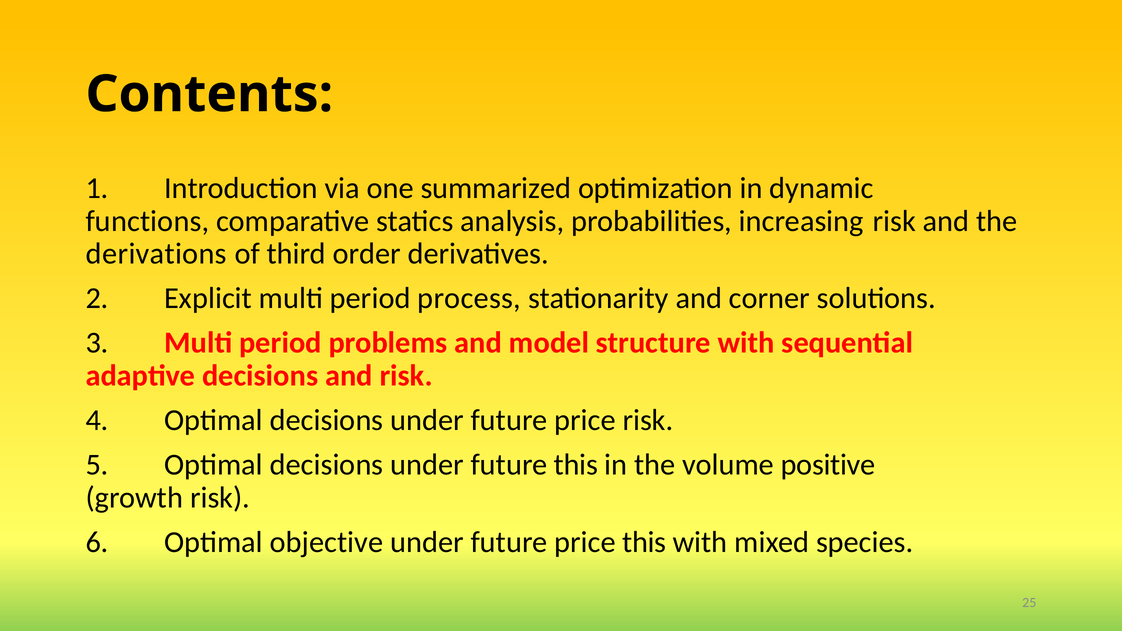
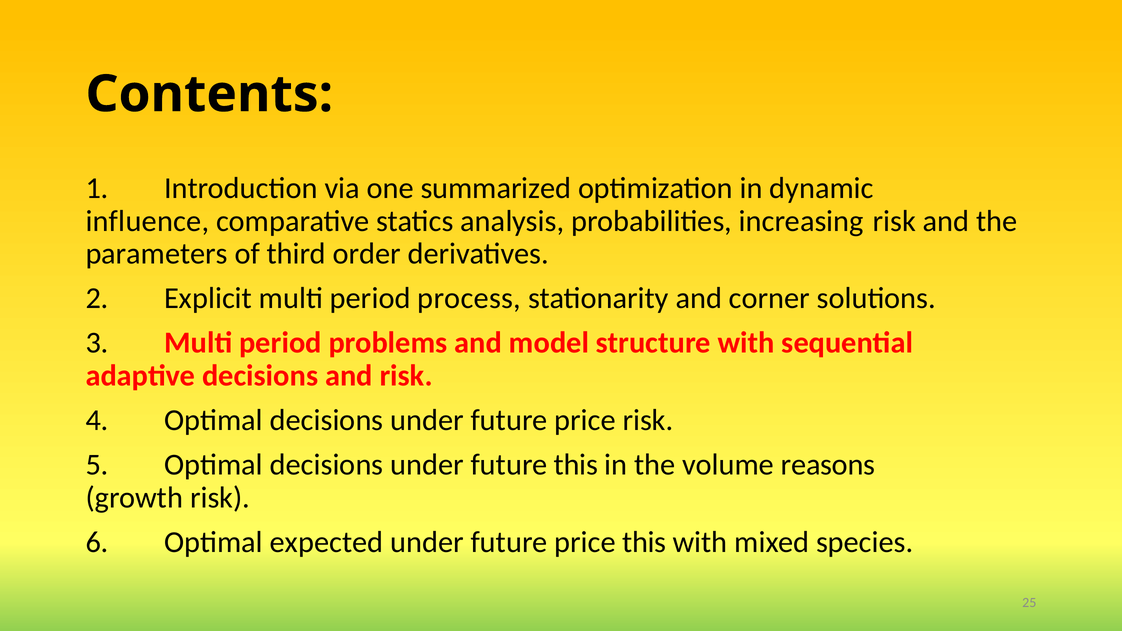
functions: functions -> influence (147, 221)
derivations: derivations -> parameters (157, 254)
positive: positive -> reasons (828, 465)
objective: objective -> expected (327, 542)
